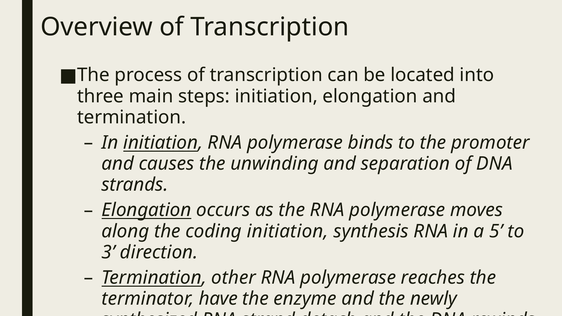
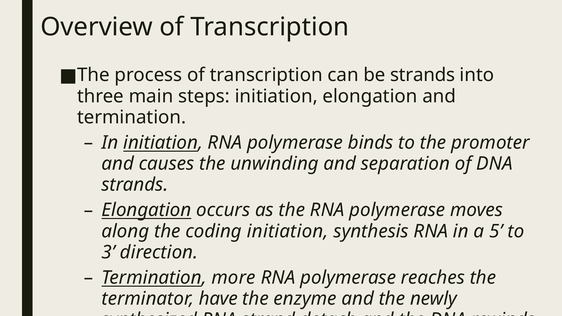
be located: located -> strands (423, 75)
other: other -> more (234, 278)
